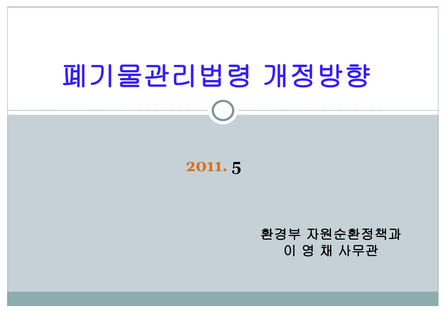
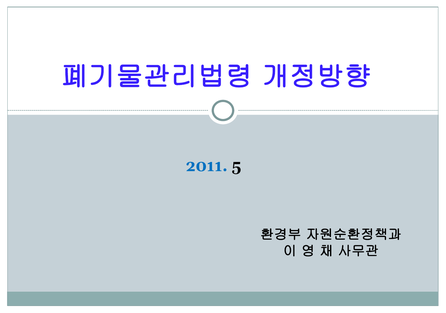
2011 colour: orange -> blue (207, 166)
